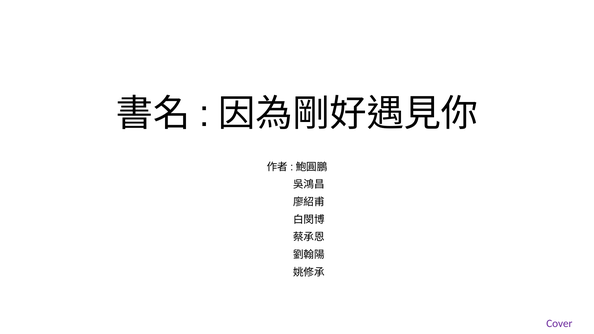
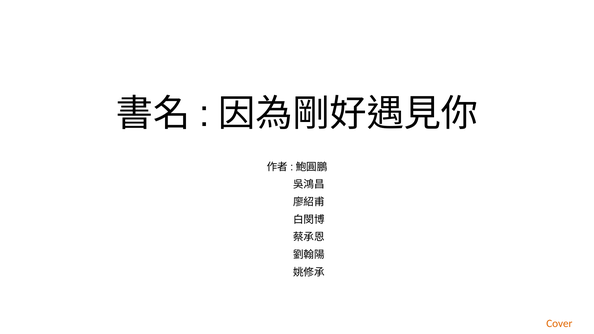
Cover colour: purple -> orange (559, 324)
